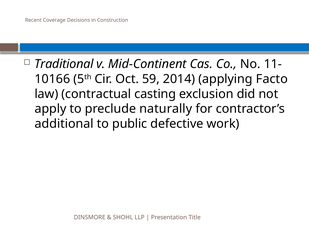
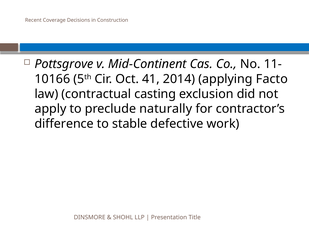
Traditional: Traditional -> Pottsgrove (64, 64)
59: 59 -> 41 (151, 79)
additional: additional -> difference (64, 124)
public: public -> stable (130, 124)
